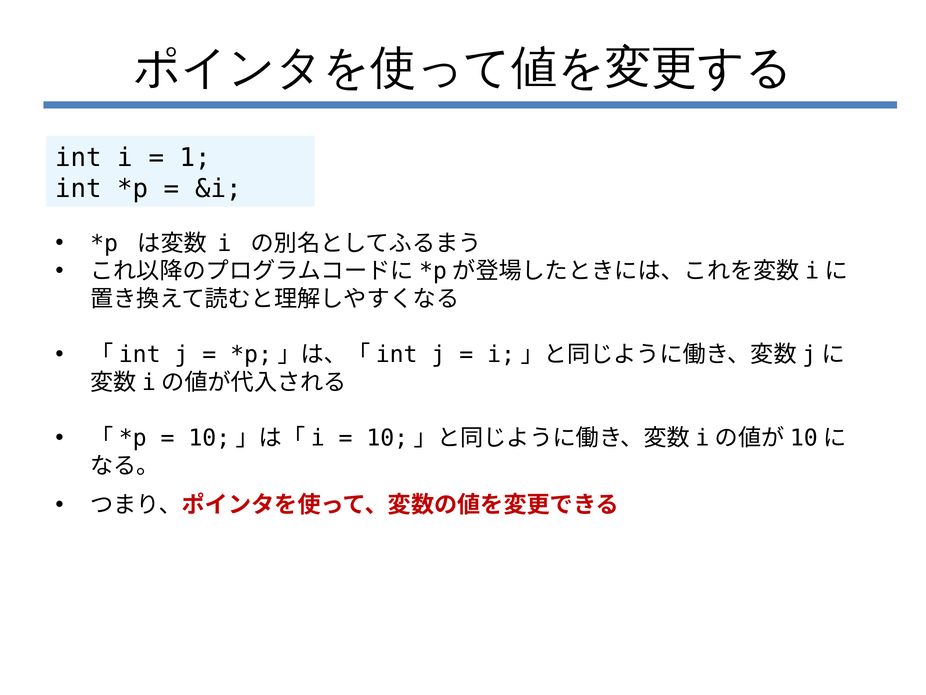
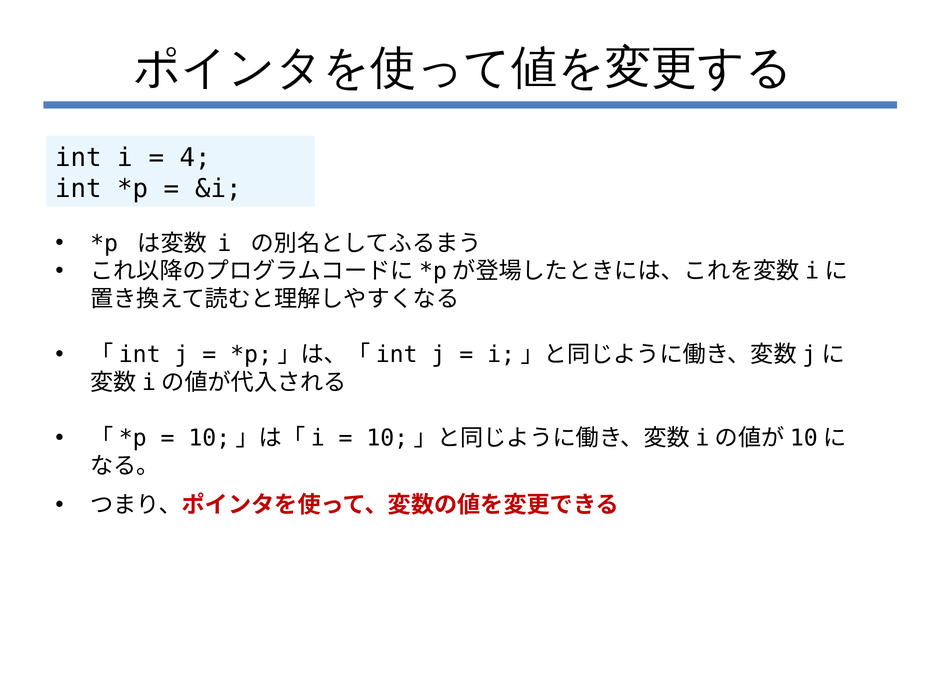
1: 1 -> 4 (195, 158)
